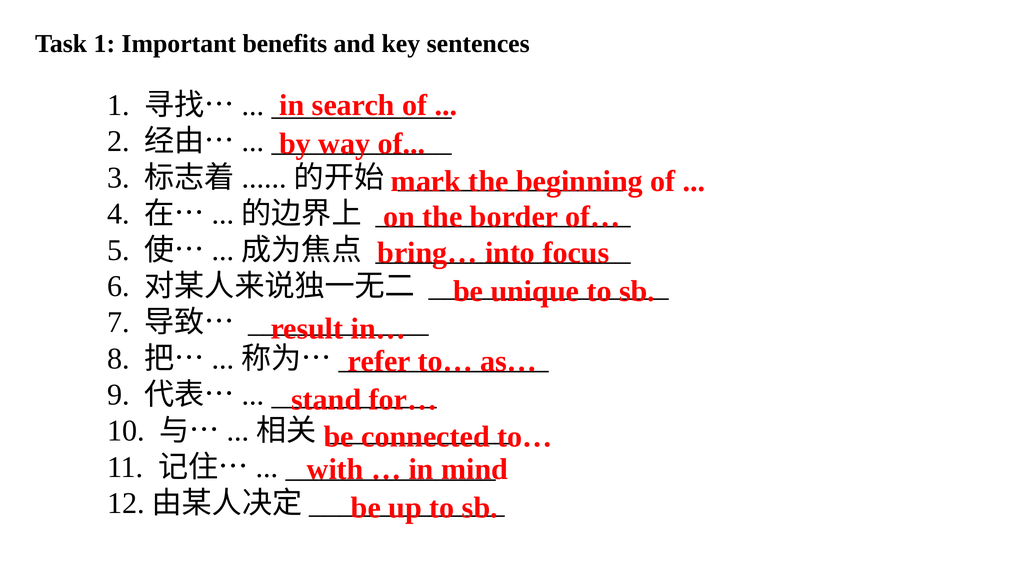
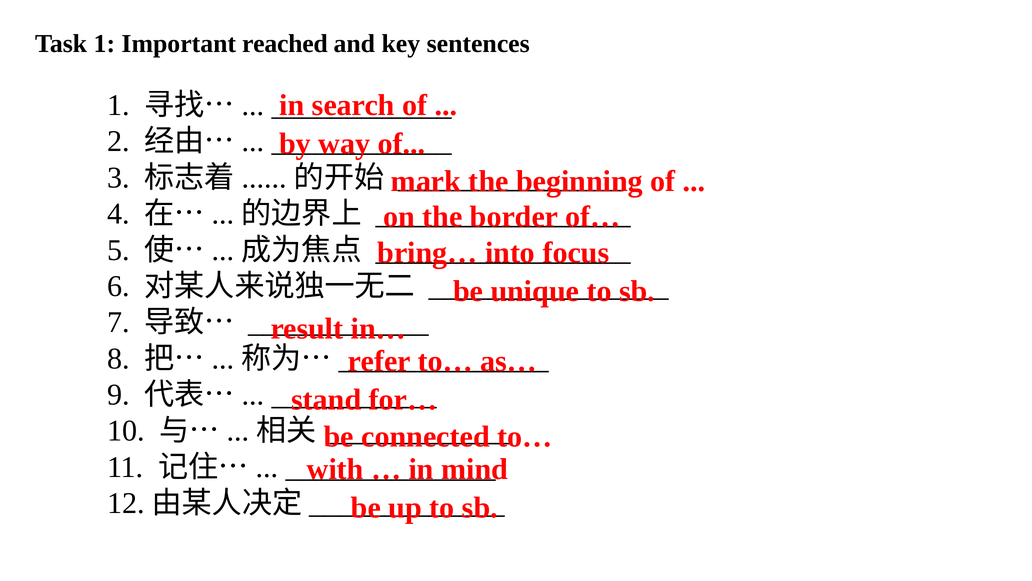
benefits: benefits -> reached (285, 44)
